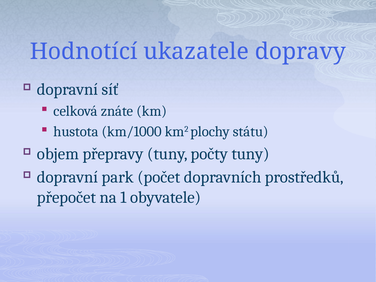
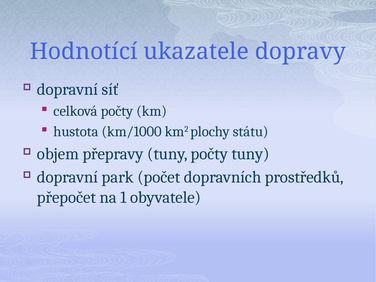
celková znáte: znáte -> počty (117, 111)
